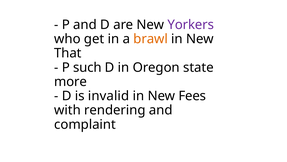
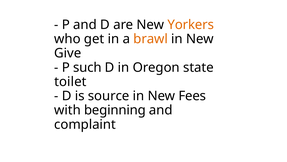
Yorkers colour: purple -> orange (191, 25)
That: That -> Give (68, 53)
more: more -> toilet (70, 81)
invalid: invalid -> source (109, 96)
rendering: rendering -> beginning (115, 110)
